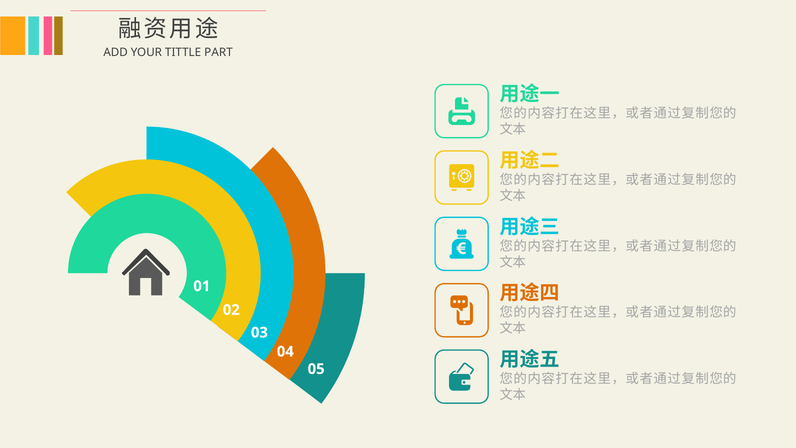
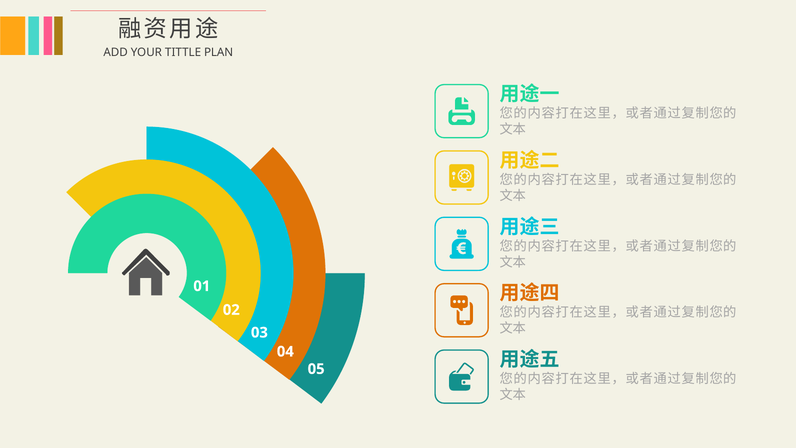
PART: PART -> PLAN (219, 52)
